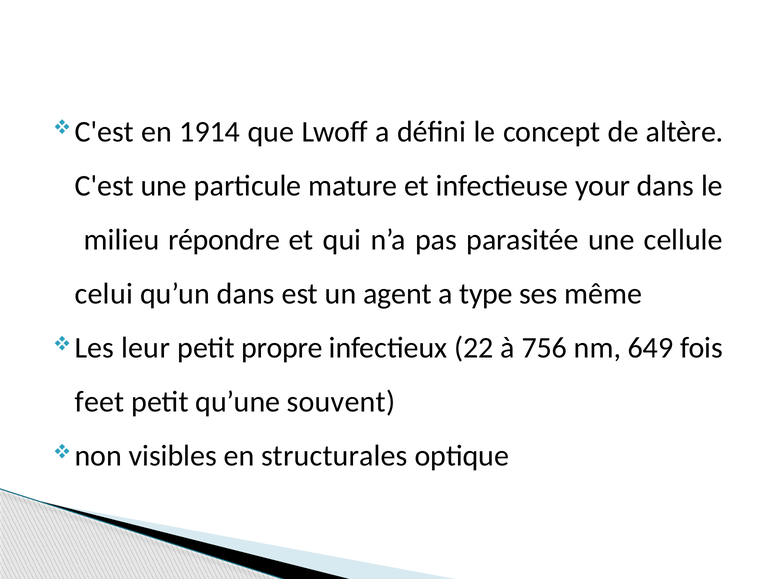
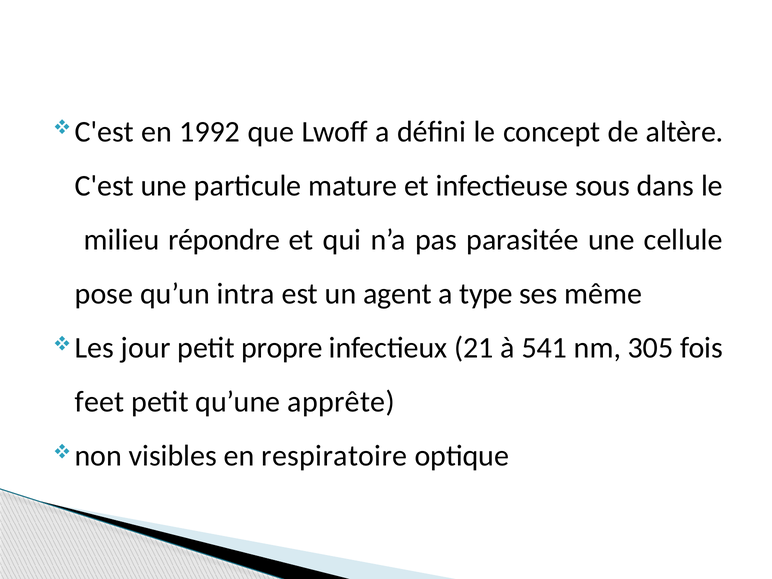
1914: 1914 -> 1992 (210, 132)
your: your -> sous (603, 186)
celui: celui -> pose (104, 294)
qu’un dans: dans -> intra (246, 294)
leur: leur -> jour (146, 348)
22: 22 -> 21 (474, 348)
756: 756 -> 541 (544, 348)
649: 649 -> 305 (651, 348)
souvent: souvent -> apprête (341, 402)
structurales: structurales -> respiratoire (334, 456)
